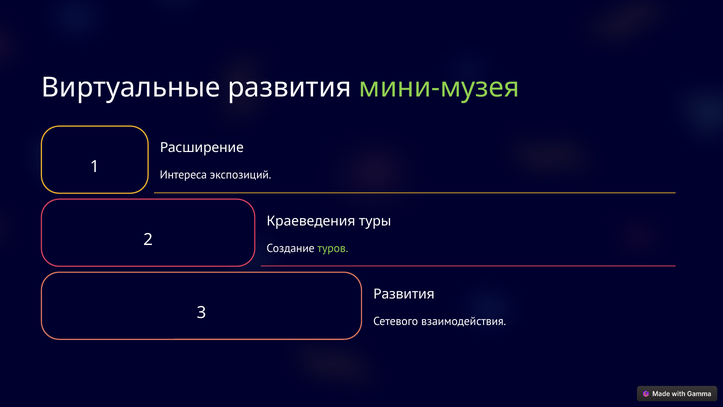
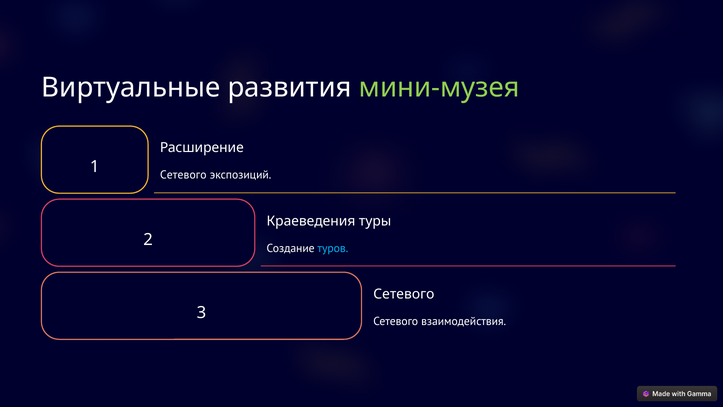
Интереса: Интереса -> Сетевого (183, 175)
туров colour: light green -> light blue (333, 248)
Развития: Развития -> Сетевого (404, 294)
